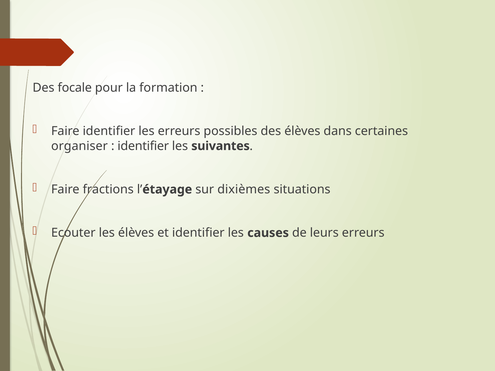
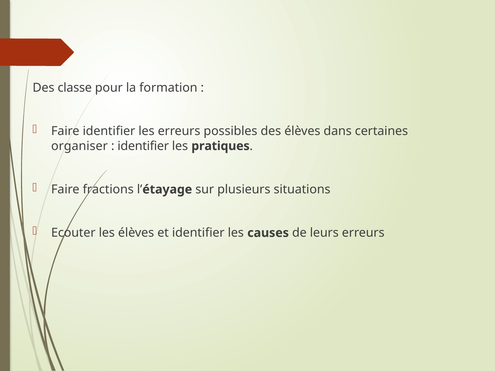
focale: focale -> classe (75, 88)
suivantes: suivantes -> pratiques (220, 146)
dixièmes: dixièmes -> plusieurs (244, 190)
